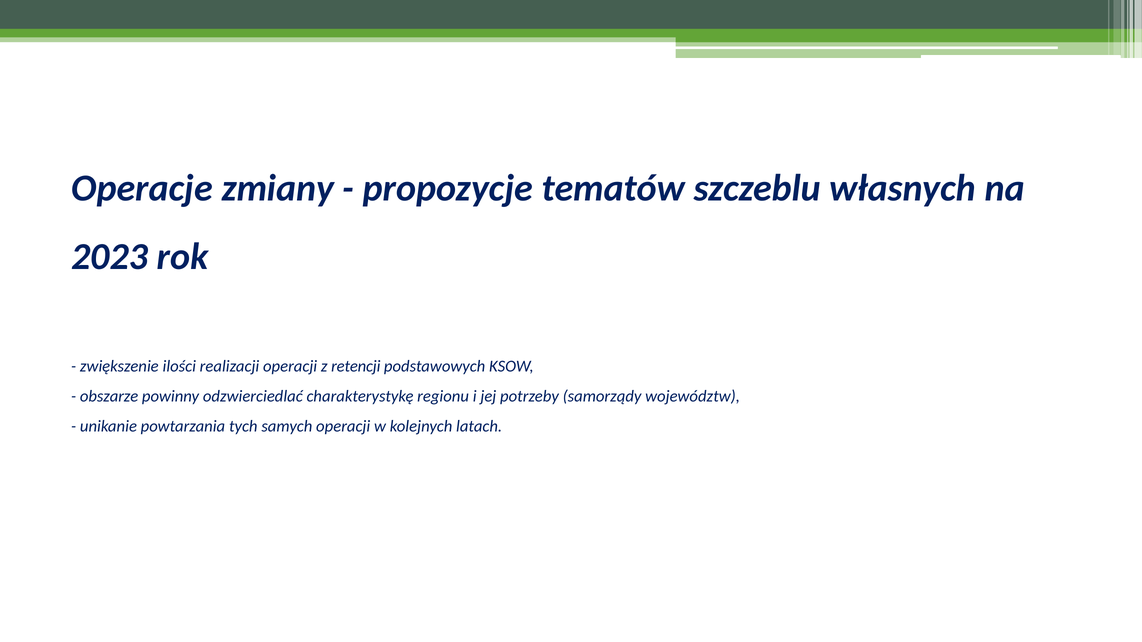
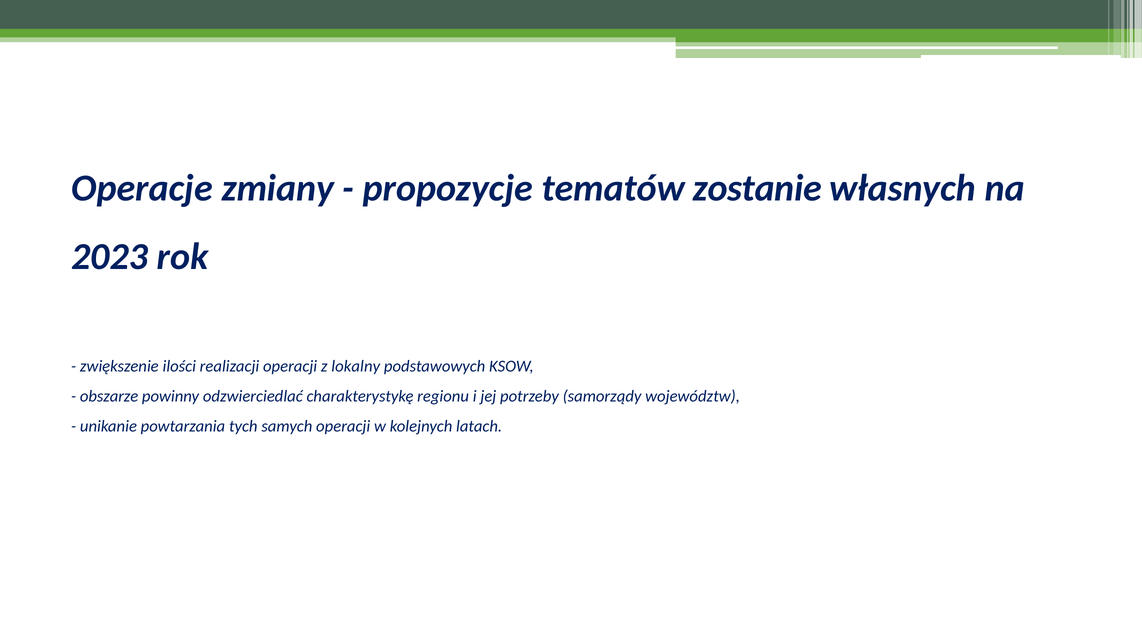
szczeblu: szczeblu -> zostanie (757, 188)
retencji: retencji -> lokalny (356, 367)
